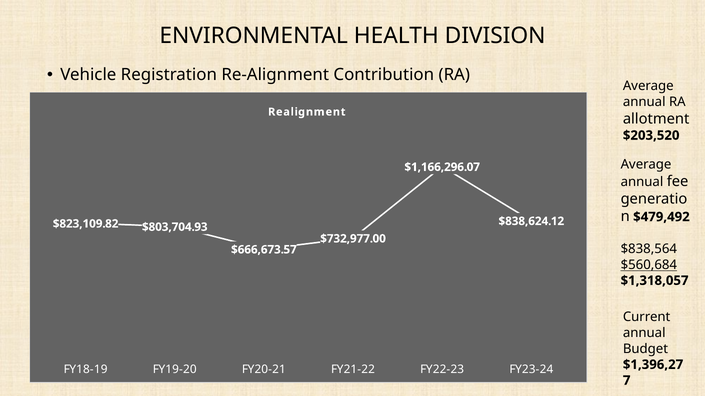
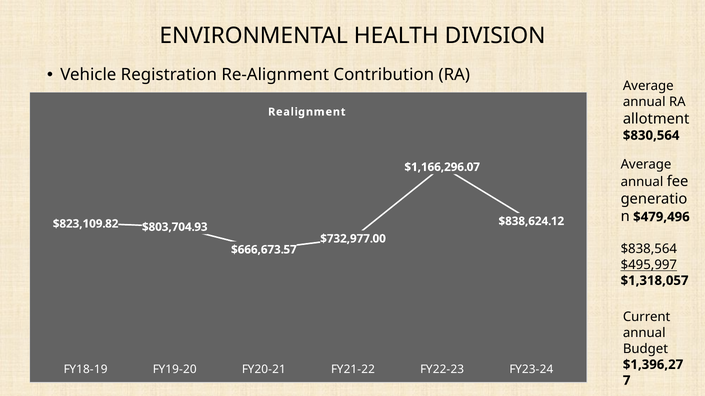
$203,520: $203,520 -> $830,564 (651, 136)
$479,492: $479,492 -> $479,496 (661, 217)
$560,684: $560,684 -> $495,997 (649, 265)
